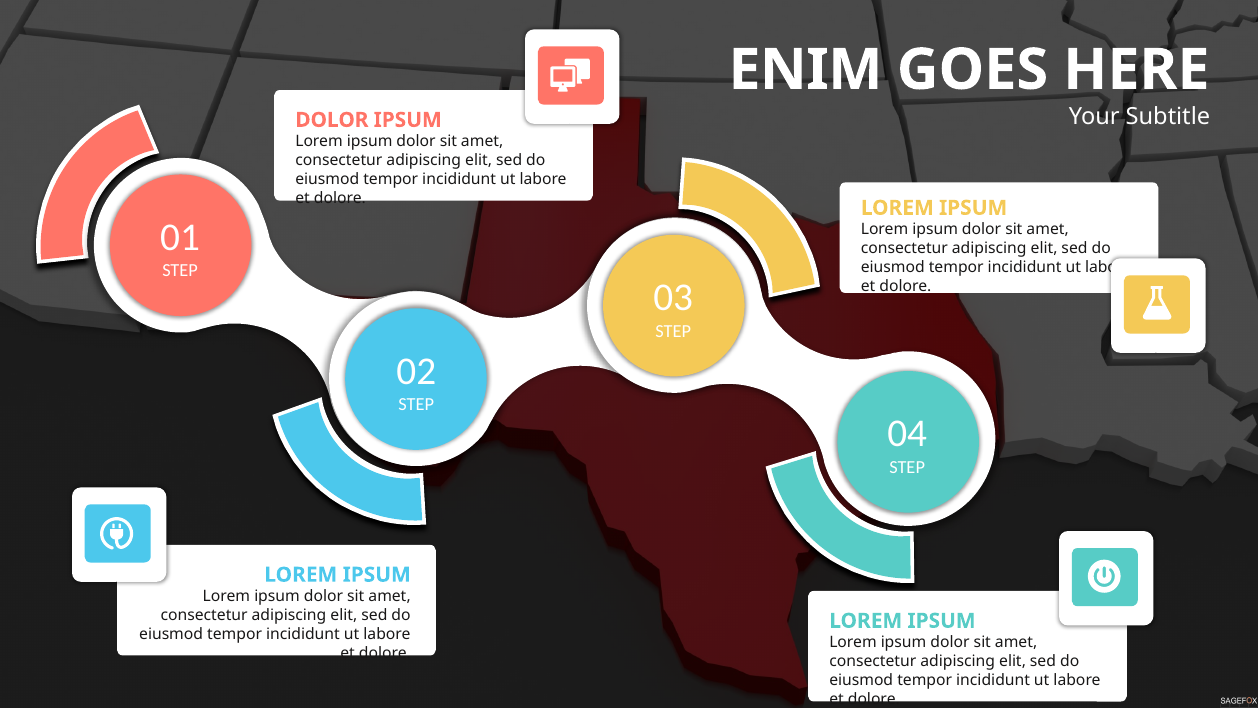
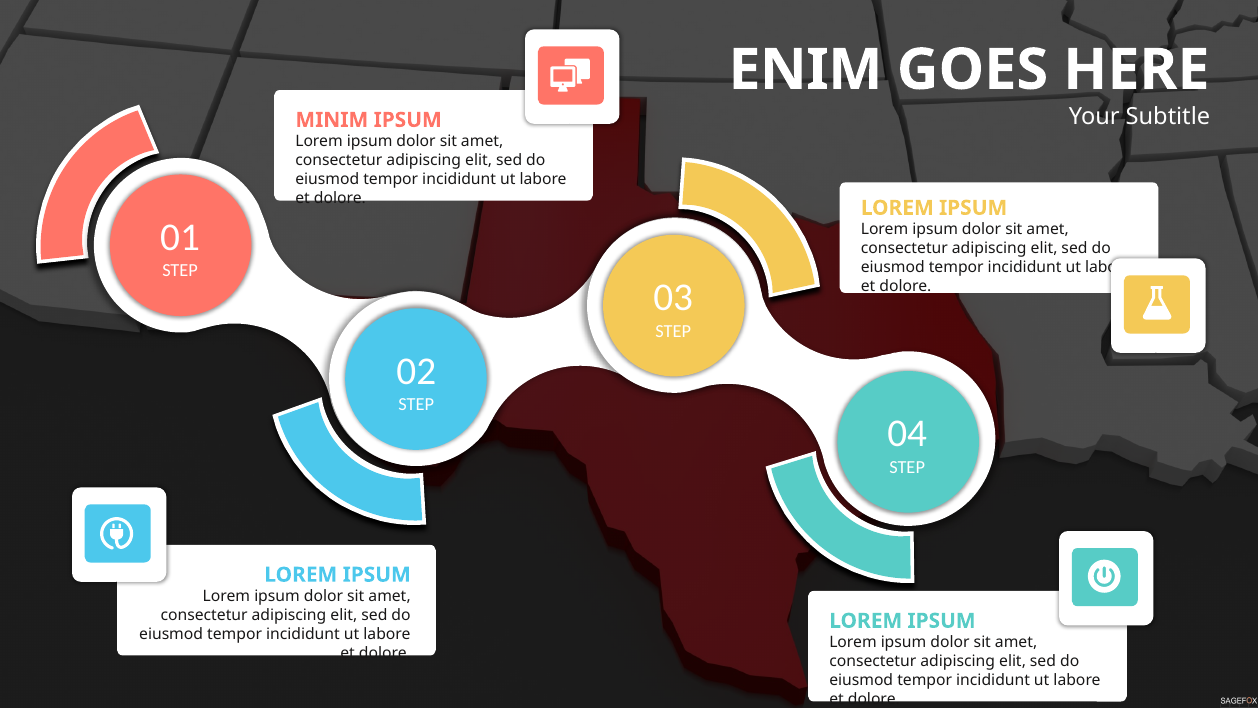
DOLOR: DOLOR -> MINIM (332, 120)
